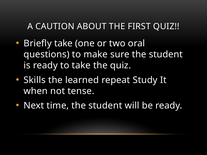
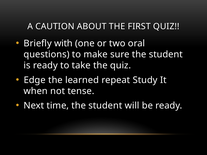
Briefly take: take -> with (63, 43)
Skills: Skills -> Edge (35, 80)
